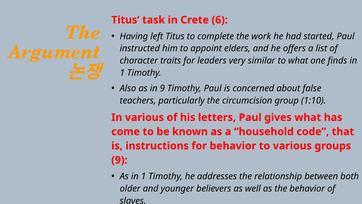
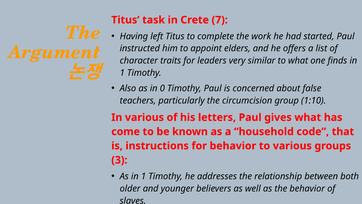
6: 6 -> 7 (220, 20)
in 9: 9 -> 0 (162, 88)
9: 9 -> 3 (119, 160)
